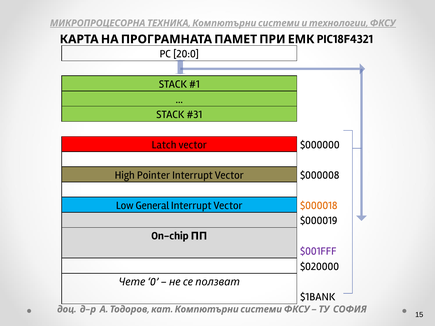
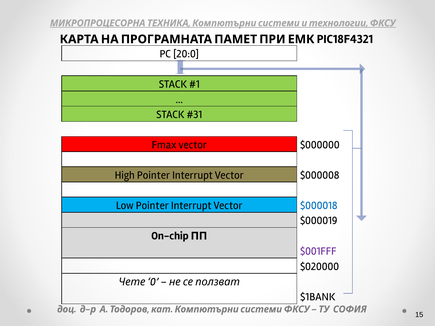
Latch: Latch -> Fmax (164, 145)
Low General: General -> Pointer (152, 206)
$000018 colour: orange -> blue (319, 206)
